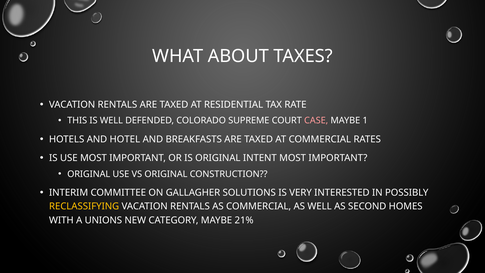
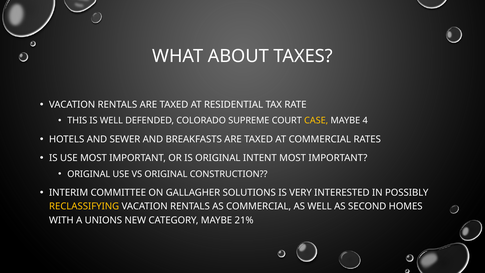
CASE colour: pink -> yellow (316, 121)
1: 1 -> 4 (365, 121)
HOTEL: HOTEL -> SEWER (125, 139)
